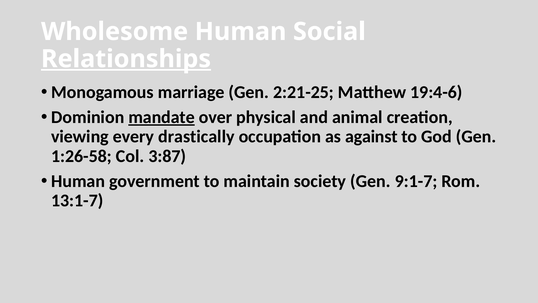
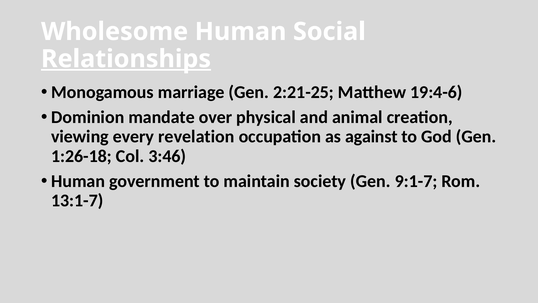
mandate underline: present -> none (162, 117)
drastically: drastically -> revelation (196, 137)
1:26-58: 1:26-58 -> 1:26-18 (81, 156)
3:87: 3:87 -> 3:46 (167, 156)
